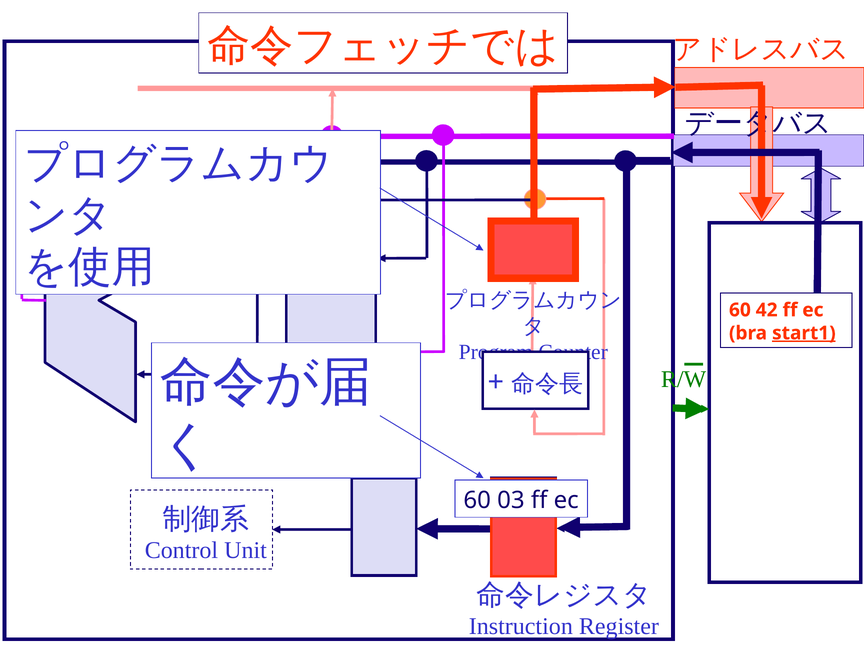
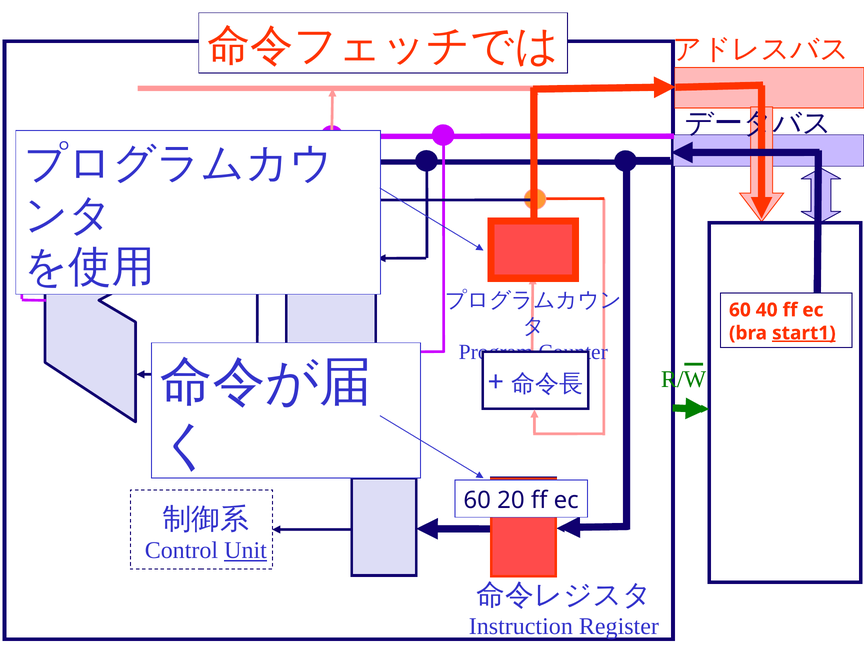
42: 42 -> 40 (767, 310)
03: 03 -> 20 (511, 500)
Unit underline: none -> present (246, 550)
